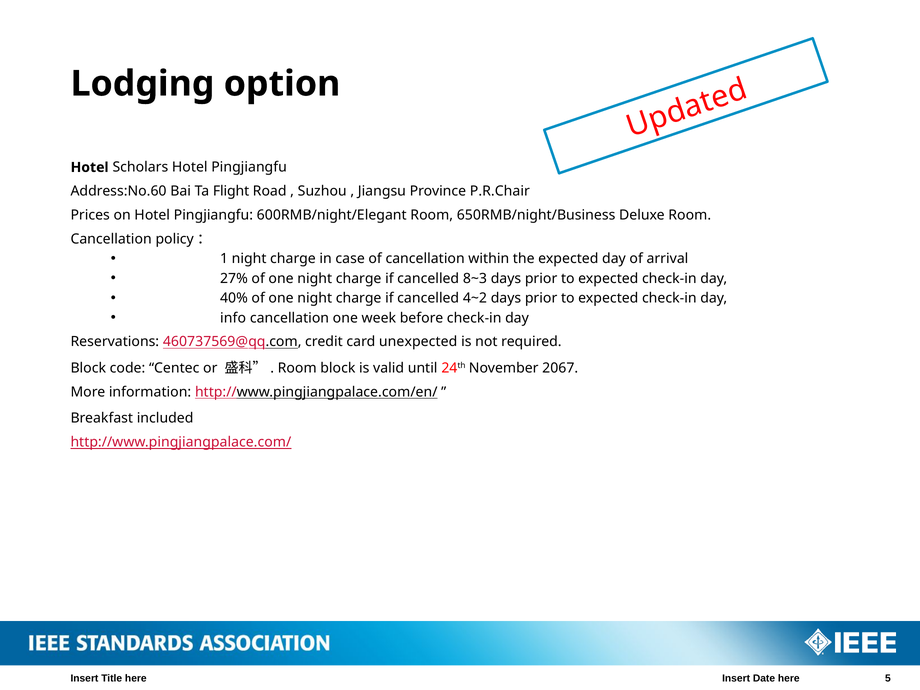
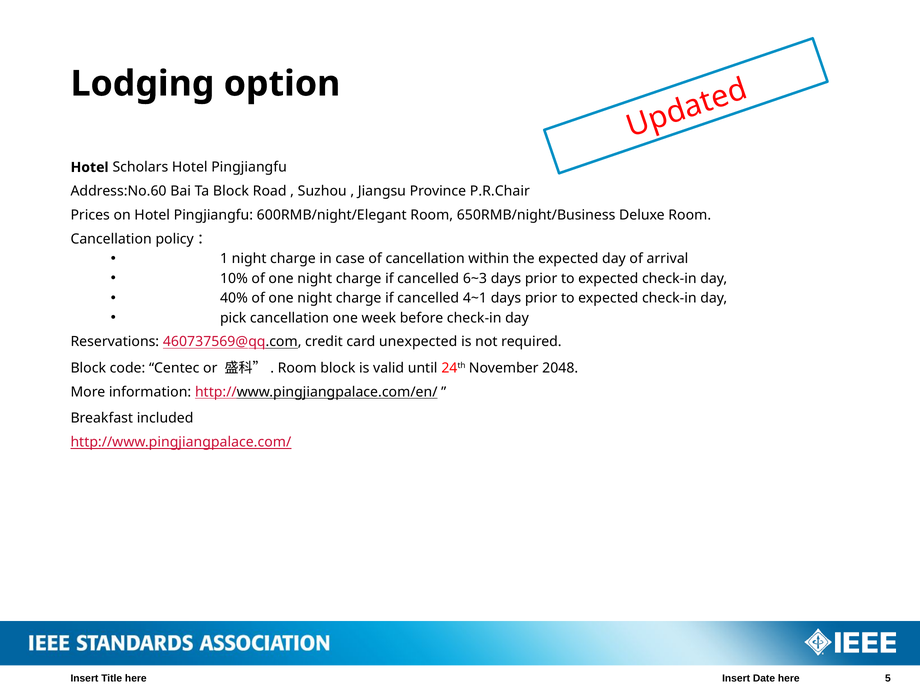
Ta Flight: Flight -> Block (231, 191)
27%: 27% -> 10% (234, 278)
8~3: 8~3 -> 6~3 (475, 278)
4~2: 4~2 -> 4~1 (475, 298)
info: info -> pick (233, 318)
2067: 2067 -> 2048 (560, 368)
